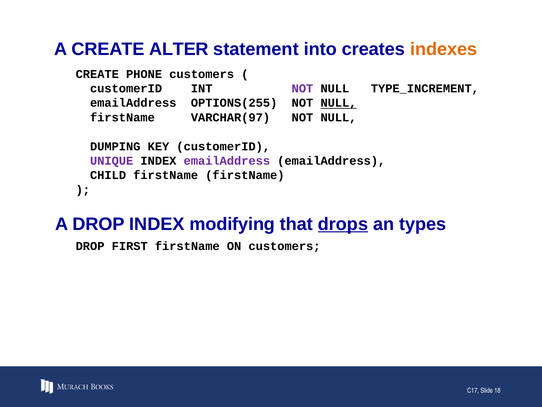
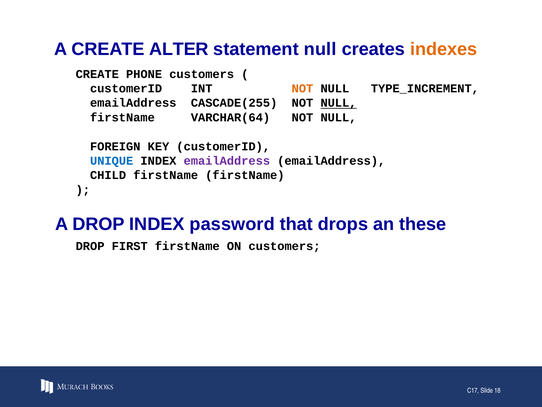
statement into: into -> null (320, 49)
NOT colour: purple -> orange (302, 88)
OPTIONS(255: OPTIONS(255 -> CASCADE(255 (234, 103)
VARCHAR(97: VARCHAR(97 -> VARCHAR(64 (230, 117)
DUMPING: DUMPING -> FOREIGN (115, 146)
UNIQUE colour: purple -> blue (112, 161)
modifying: modifying -> password (232, 224)
drops underline: present -> none (343, 224)
types: types -> these (423, 224)
